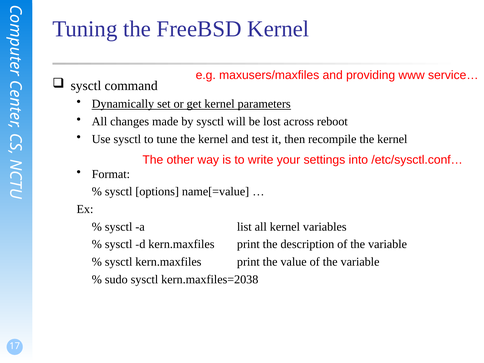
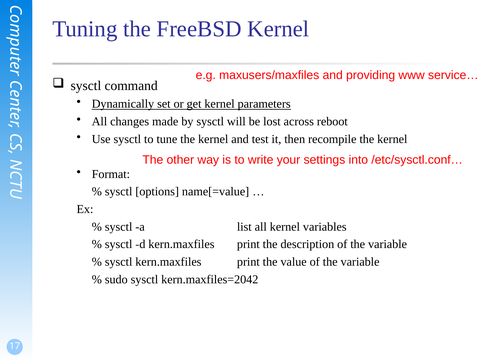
kern.maxfiles=2038: kern.maxfiles=2038 -> kern.maxfiles=2042 (210, 279)
